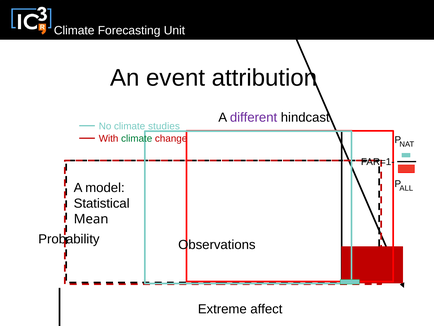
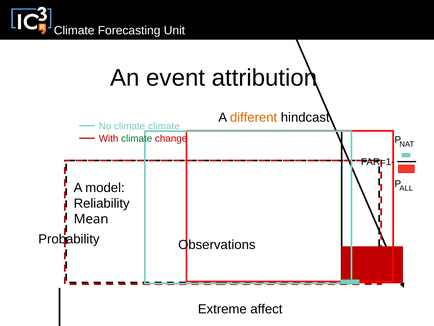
different colour: purple -> orange (254, 117)
climate studies: studies -> climate (164, 126)
Statistical: Statistical -> Reliability (102, 203)
